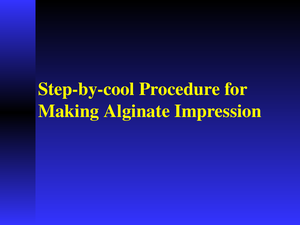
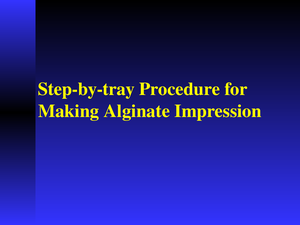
Step-by-cool: Step-by-cool -> Step-by-tray (86, 89)
